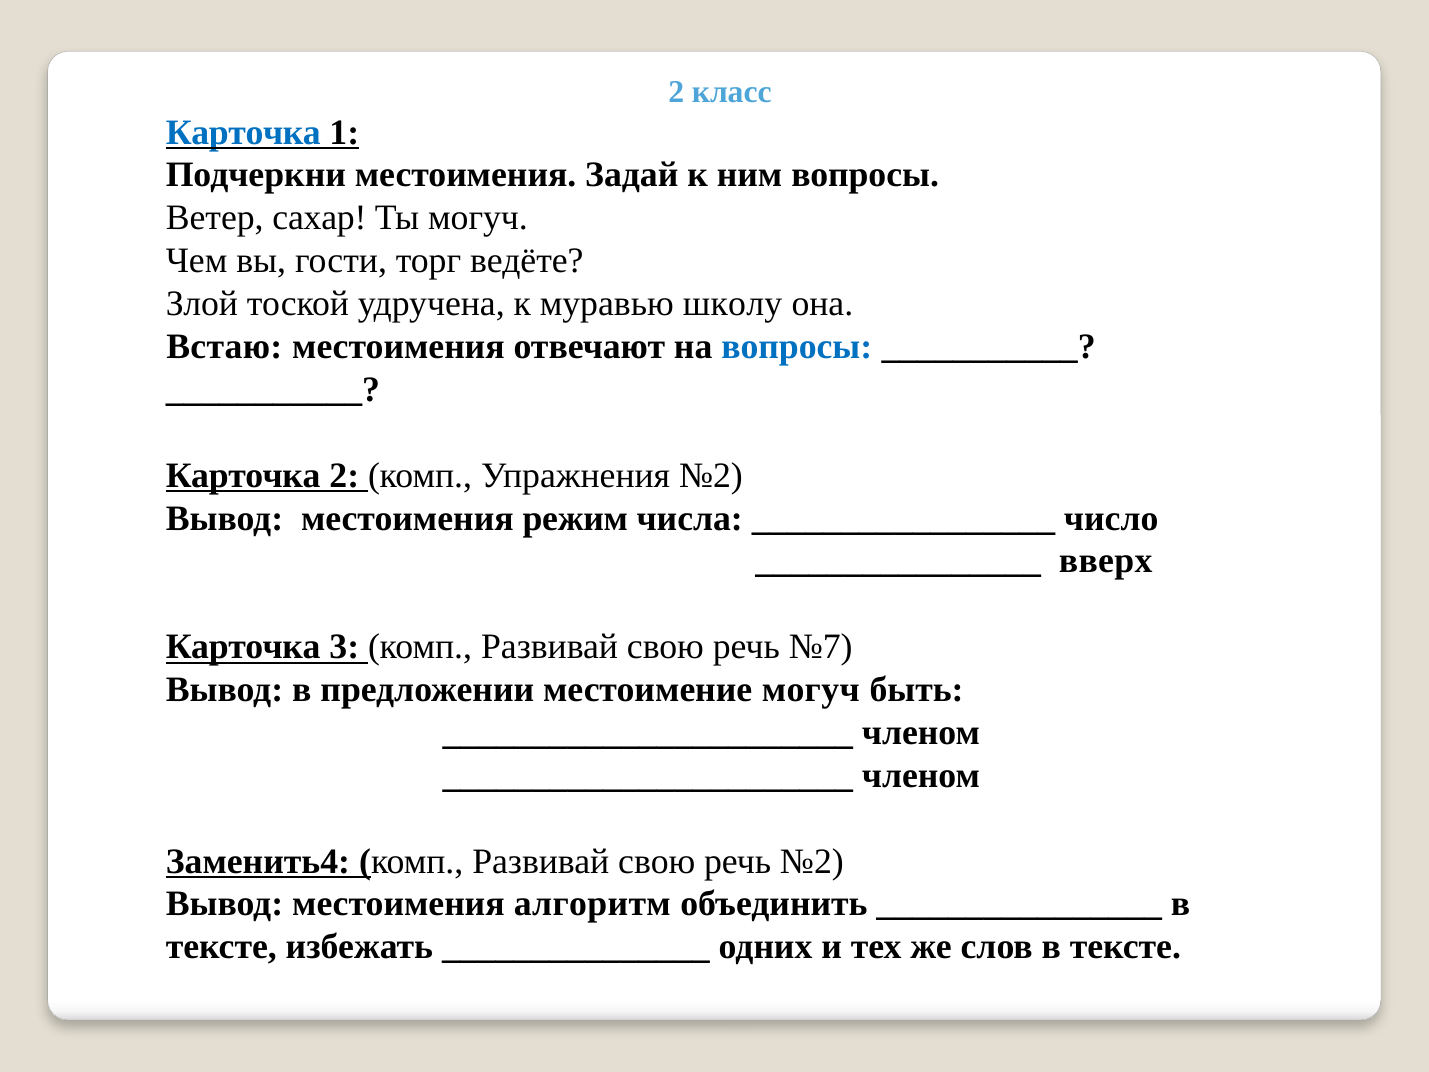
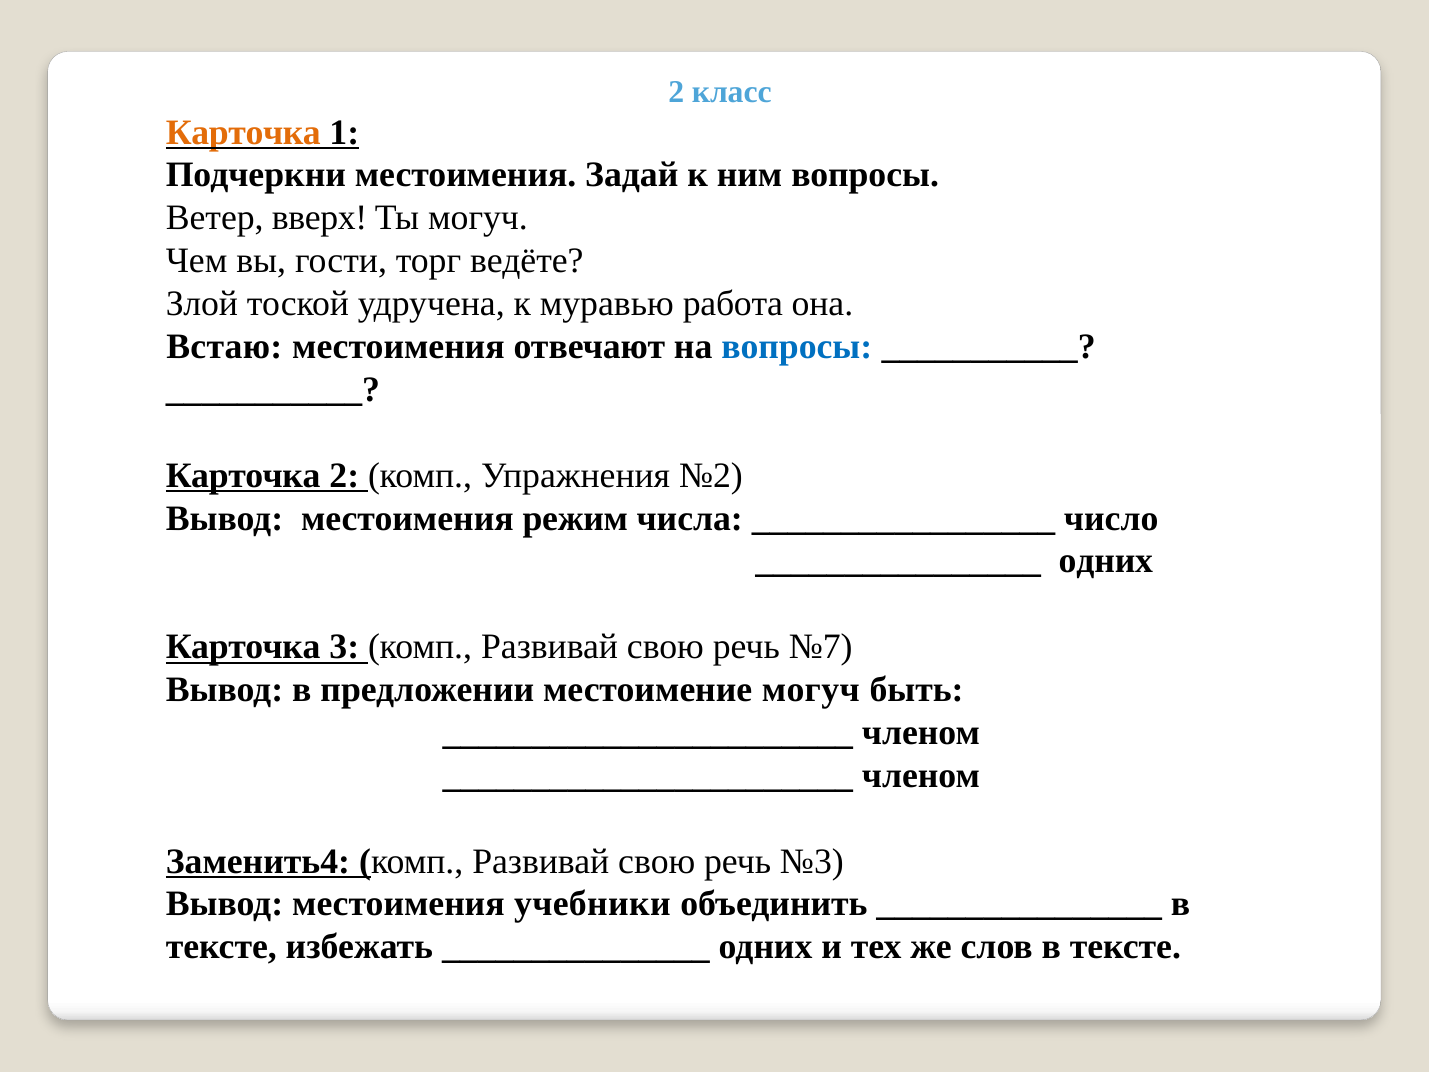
Карточка colour: blue -> orange (243, 132)
сахар: сахар -> вверх (320, 218)
школу: школу -> работа (733, 304)
вверх: вверх -> одних (1106, 561)
речь №2: №2 -> №3 (812, 861)
алгоритм: алгоритм -> учебники (592, 904)
